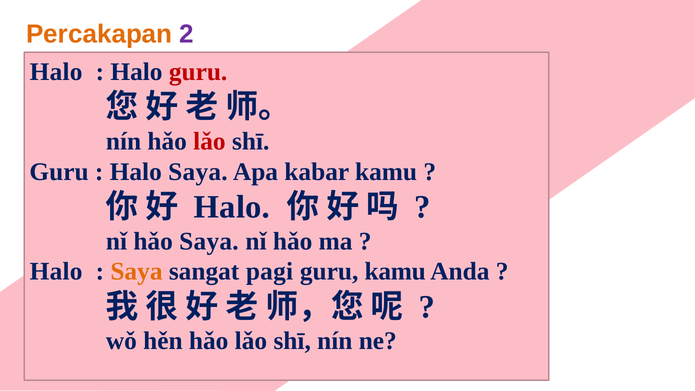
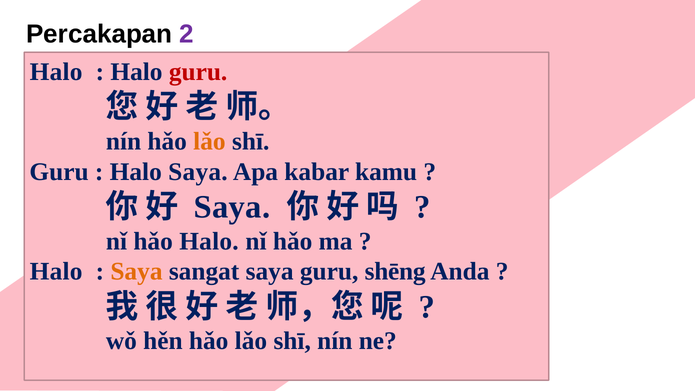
Percakapan colour: orange -> black (99, 34)
lǎo colour: red -> orange (209, 141)
Halo: Halo -> Saya (232, 207)
hǎo Saya: Saya -> Halo (209, 241)
sangat pagi: pagi -> saya (270, 272)
guru kamu: kamu -> shēng (395, 272)
